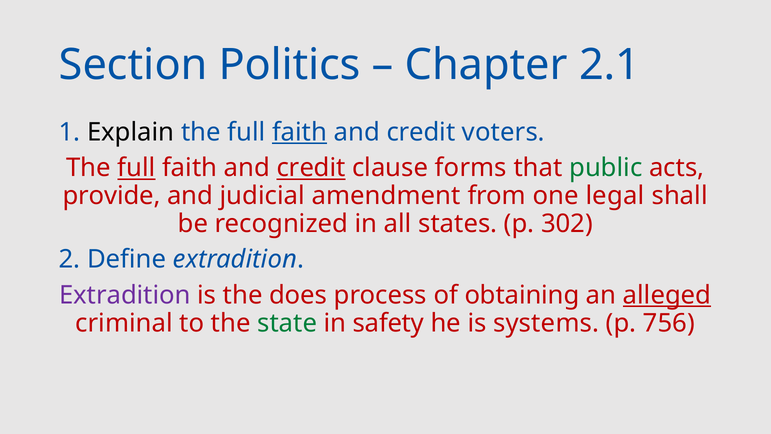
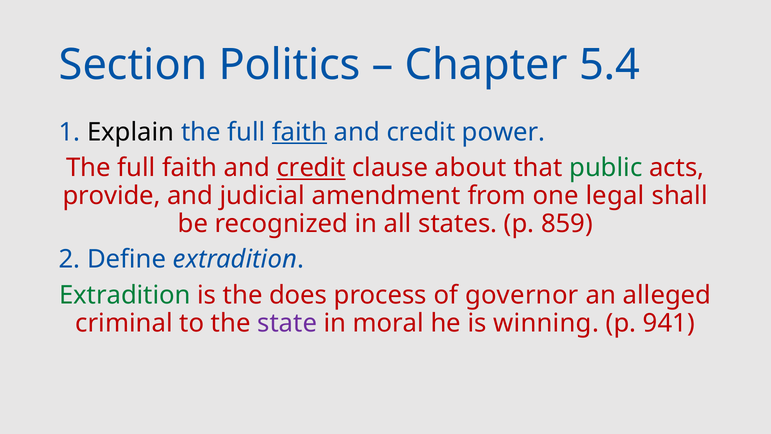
2.1: 2.1 -> 5.4 (610, 65)
voters: voters -> power (504, 132)
full underline: present -> none (136, 168)
forms: forms -> about (471, 168)
302: 302 -> 859 (567, 223)
Extradition colour: purple -> green (125, 295)
obtaining: obtaining -> governor (522, 295)
alleged underline: present -> none (667, 295)
state colour: green -> purple (287, 323)
safety: safety -> moral (388, 323)
systems: systems -> winning (546, 323)
756: 756 -> 941 (669, 323)
